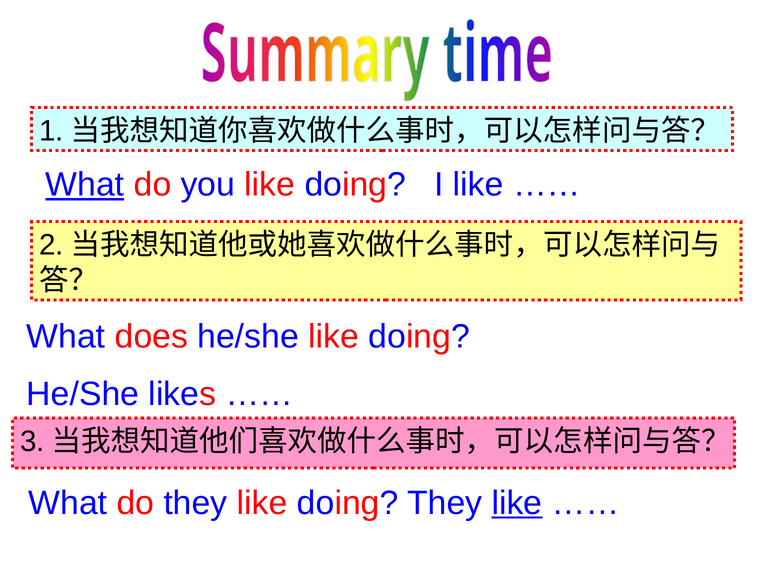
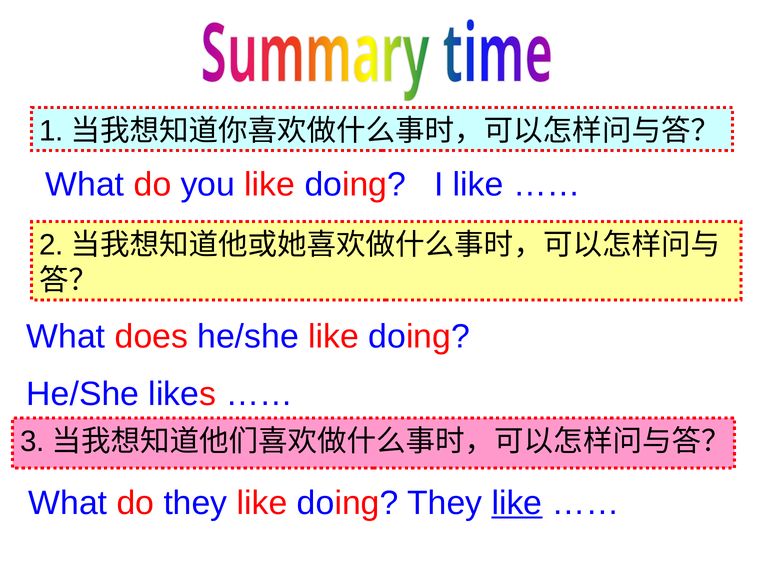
What underline: present -> none (85, 185)
